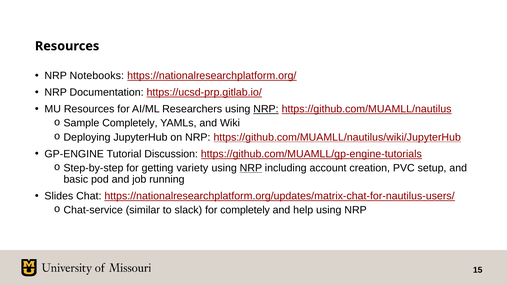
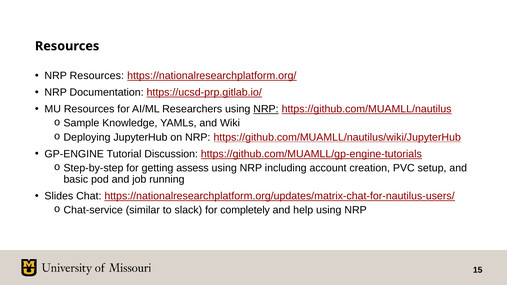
NRP Notebooks: Notebooks -> Resources (97, 76)
Sample Completely: Completely -> Knowledge (130, 123)
variety: variety -> assess (192, 168)
NRP underline: present -> none (251, 168)
